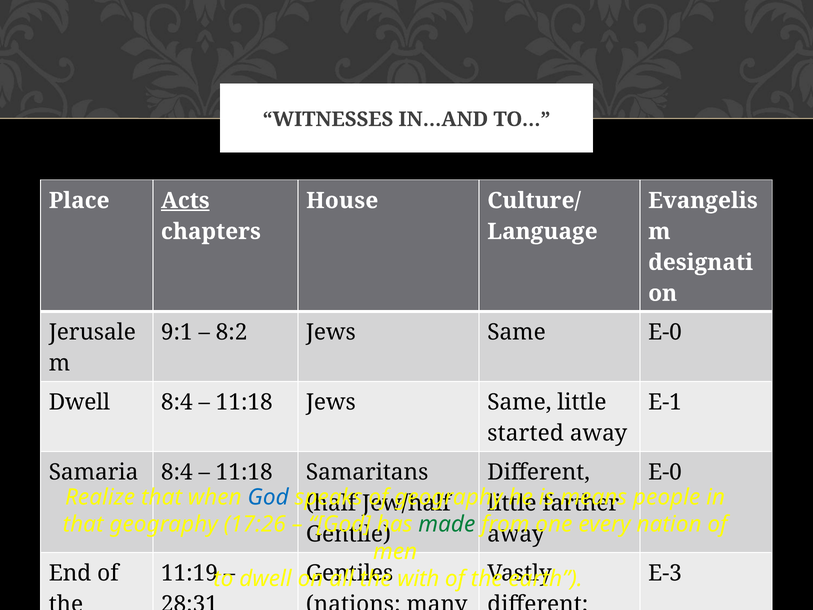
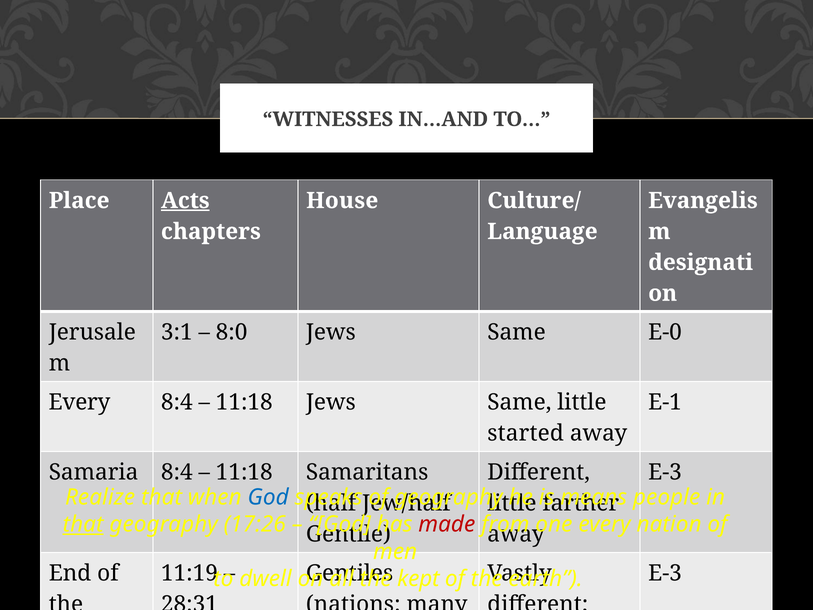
9:1: 9:1 -> 3:1 (177, 332)
8:2: 8:2 -> 8:0 (232, 332)
Dwell: Dwell -> Every (79, 402)
E-0: E-0 -> E-3 (665, 472)
that underline: none -> present (83, 524)
made colour: green -> red (447, 524)
with: with -> kept (418, 579)
